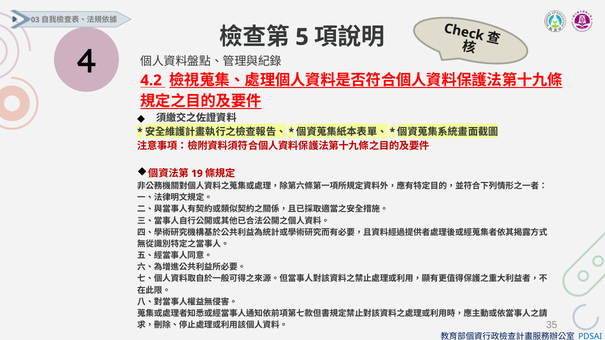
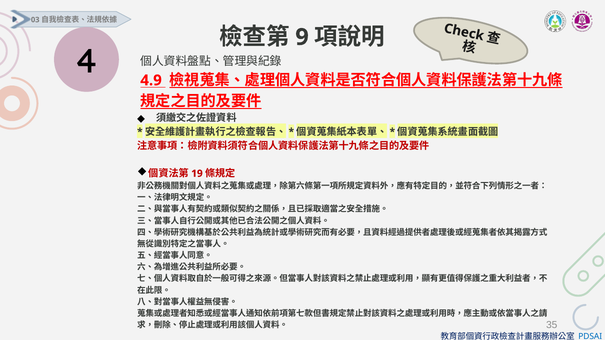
5: 5 -> 9 (302, 37)
4.2: 4.2 -> 4.9 (151, 80)
